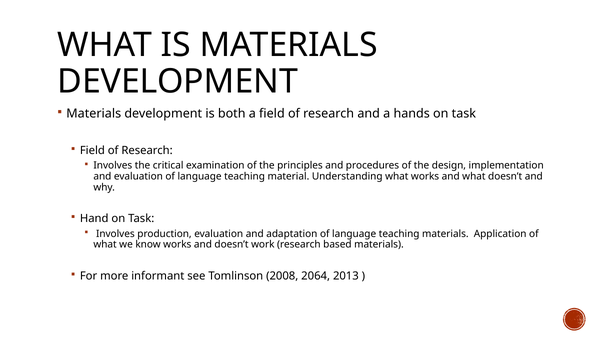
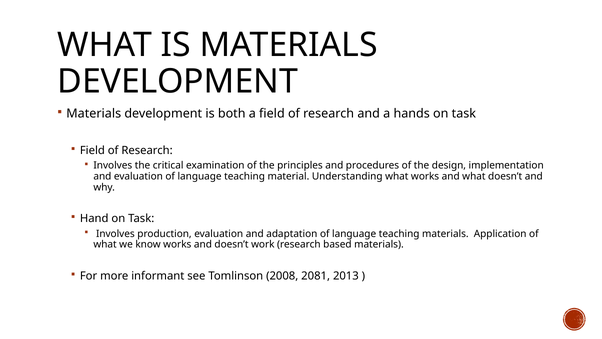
2064: 2064 -> 2081 (316, 276)
